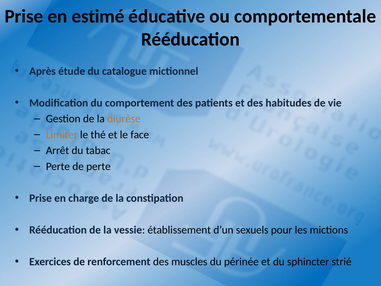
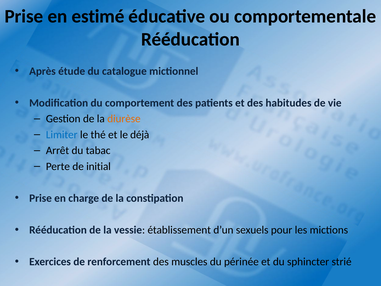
Limiter colour: orange -> blue (62, 135)
face: face -> déjà (140, 135)
de perte: perte -> initial (99, 166)
